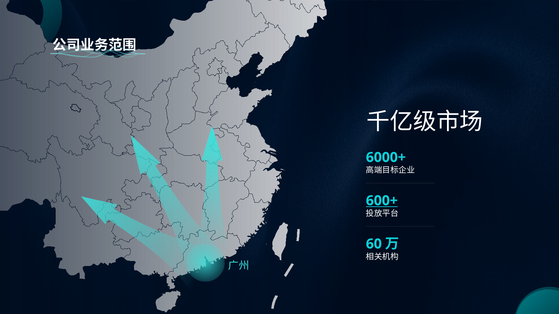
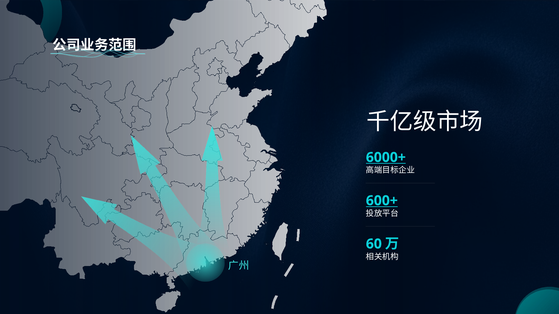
6000+ underline: none -> present (386, 158)
